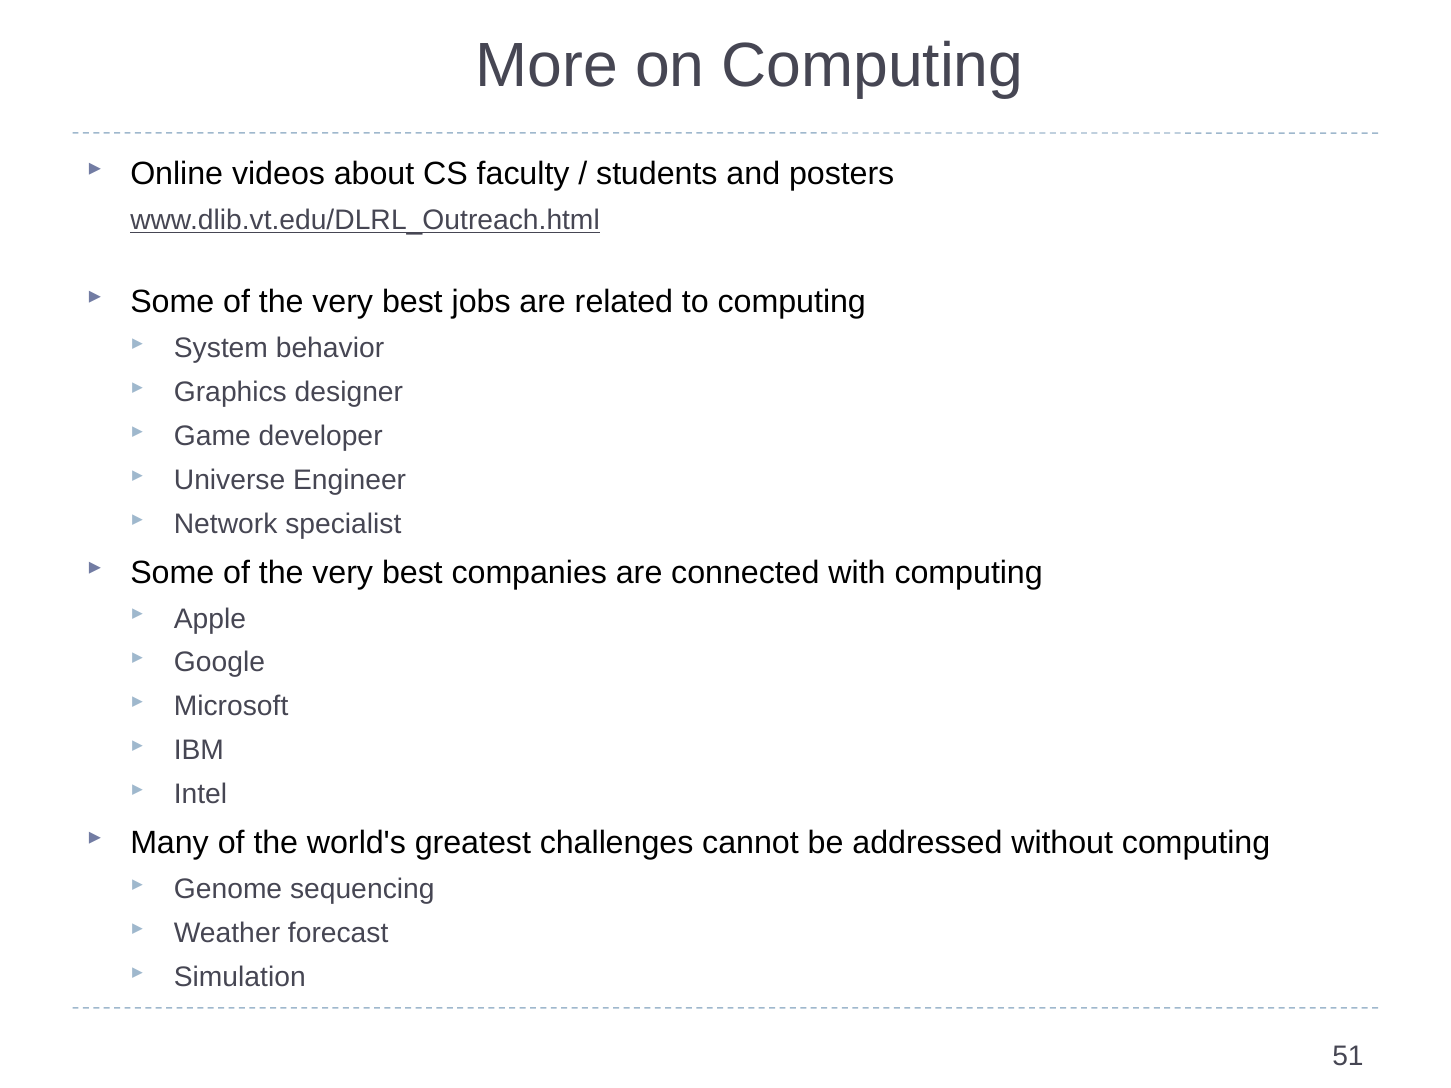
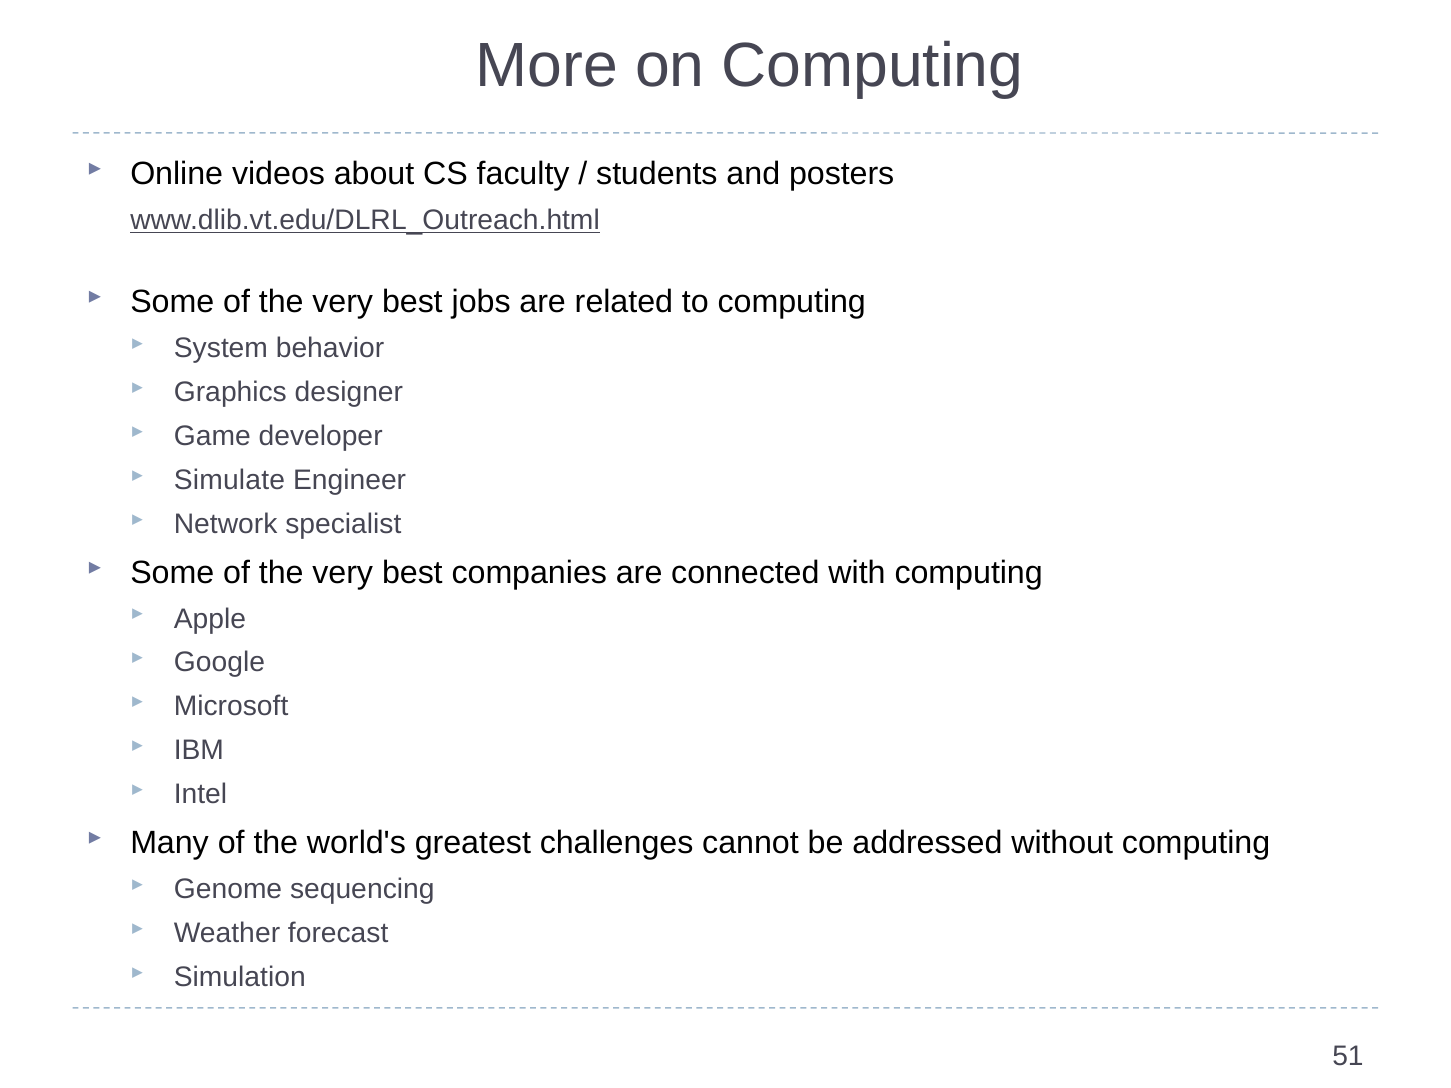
Universe: Universe -> Simulate (229, 480)
